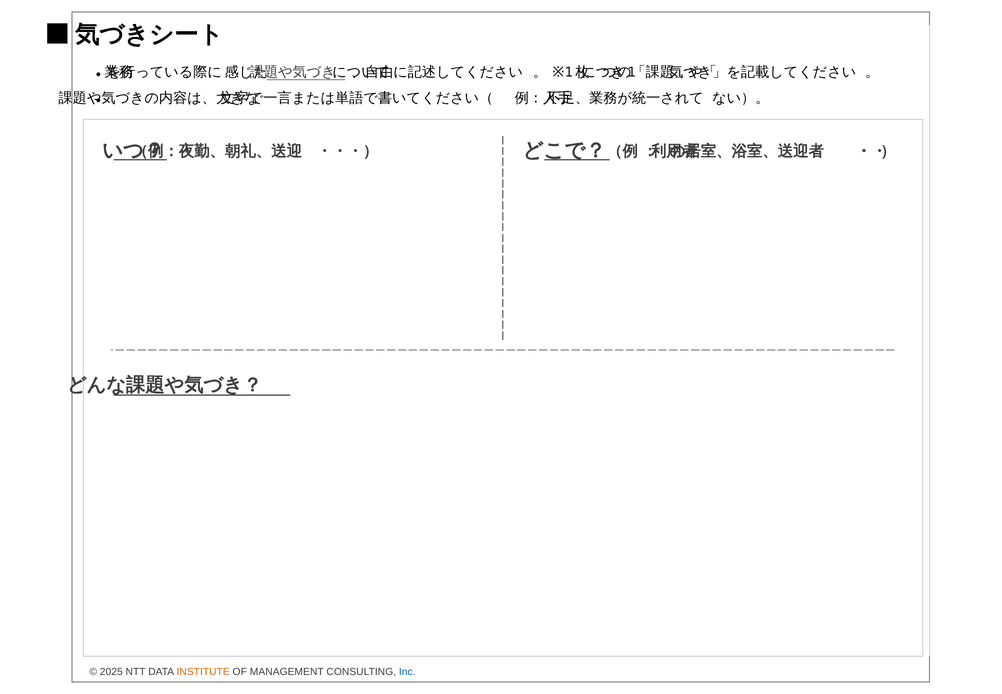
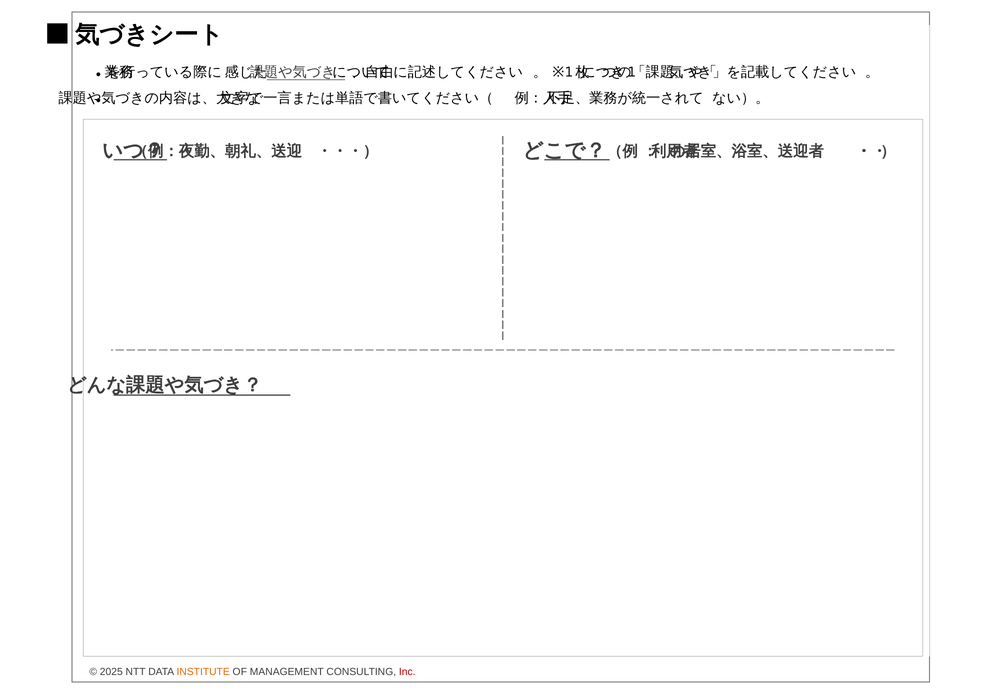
Inc colour: blue -> red (407, 671)
